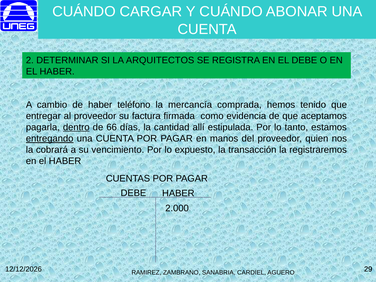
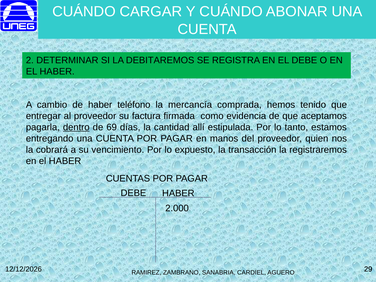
ARQUITECTOS: ARQUITECTOS -> DEBITAREMOS (160, 60)
66: 66 -> 69 (112, 127)
entregando underline: present -> none (50, 139)
